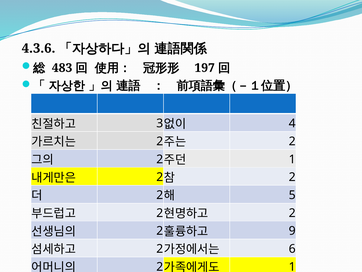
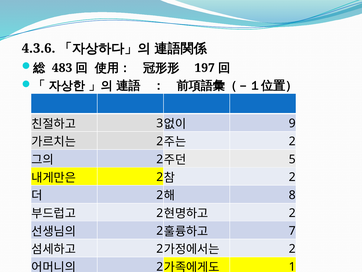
4: 4 -> 9 (292, 123)
1: 1 -> 5 (292, 159)
5: 5 -> 8 (292, 195)
9: 9 -> 7 (292, 231)
6: 6 -> 2 (292, 248)
